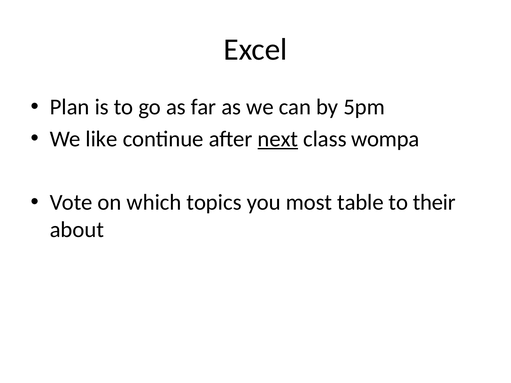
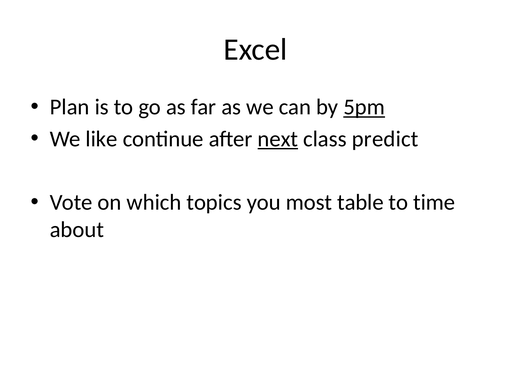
5pm underline: none -> present (364, 107)
wompa: wompa -> predict (385, 139)
their: their -> time (434, 203)
